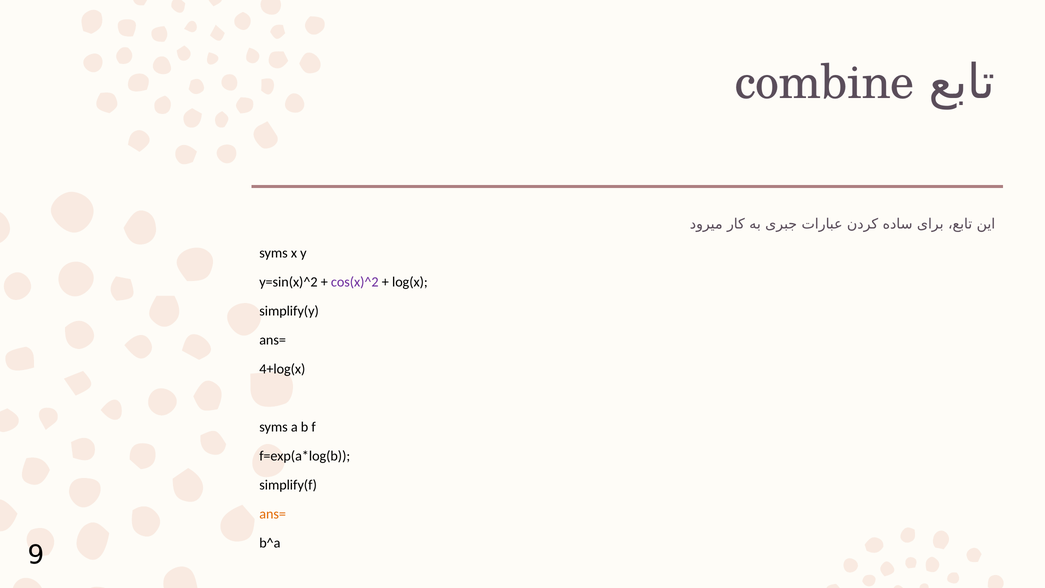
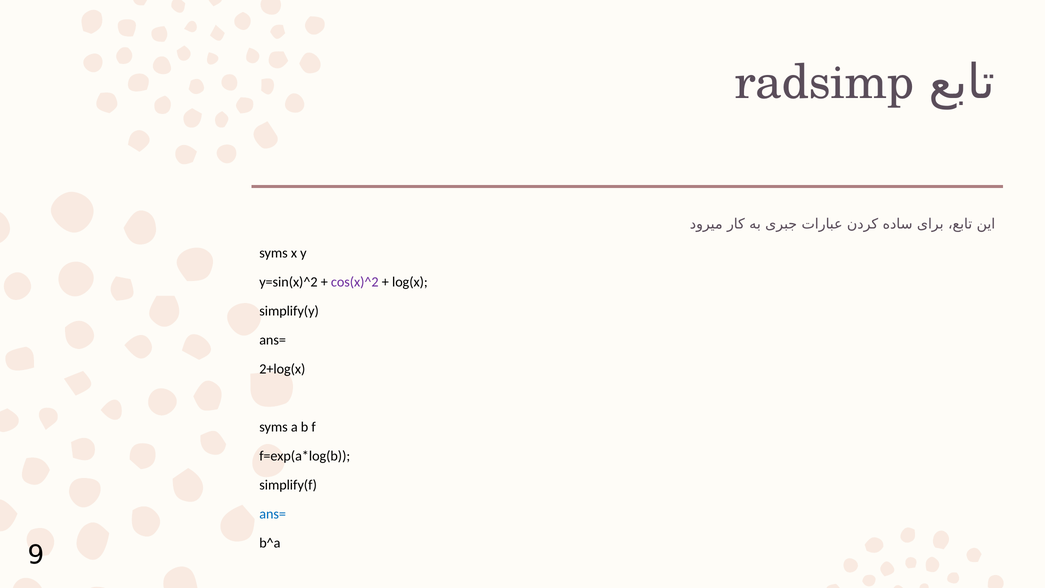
combine: combine -> radsimp (825, 82)
4+log(x: 4+log(x -> 2+log(x (282, 369)
ans= colour: orange -> blue (273, 514)
